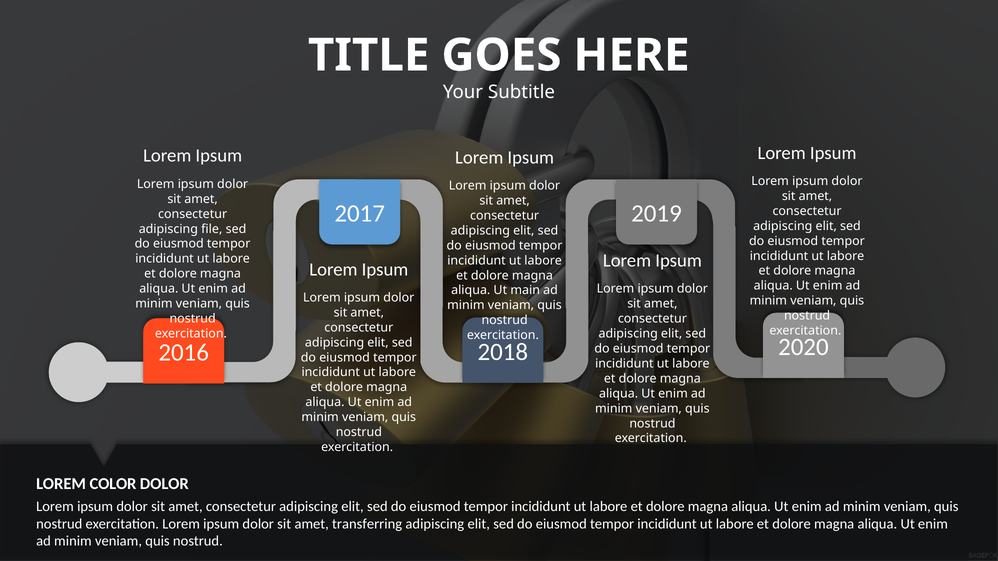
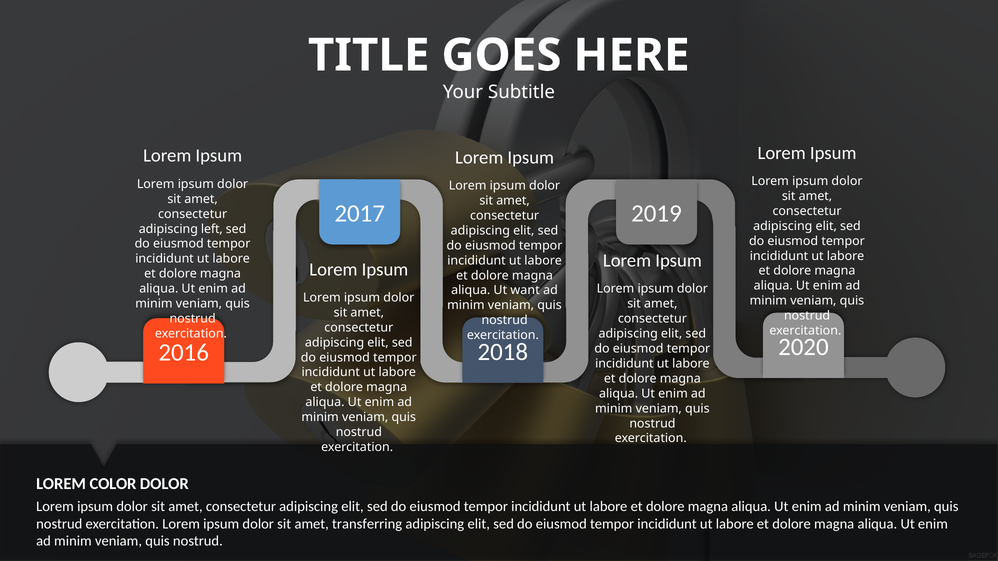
file: file -> left (212, 229)
main: main -> want (525, 291)
